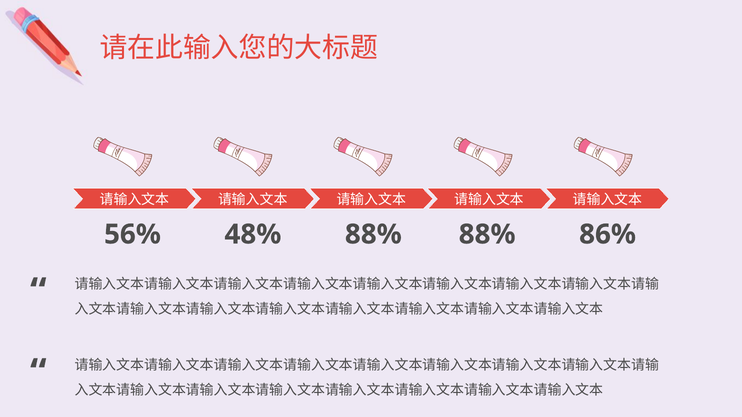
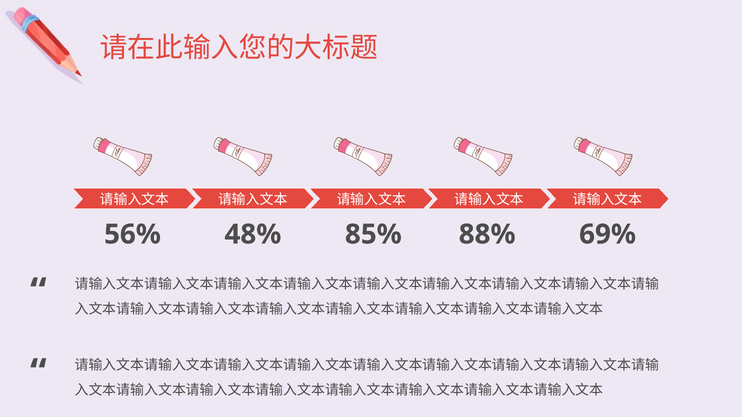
48% 88%: 88% -> 85% (373, 235)
86%: 86% -> 69% (608, 235)
